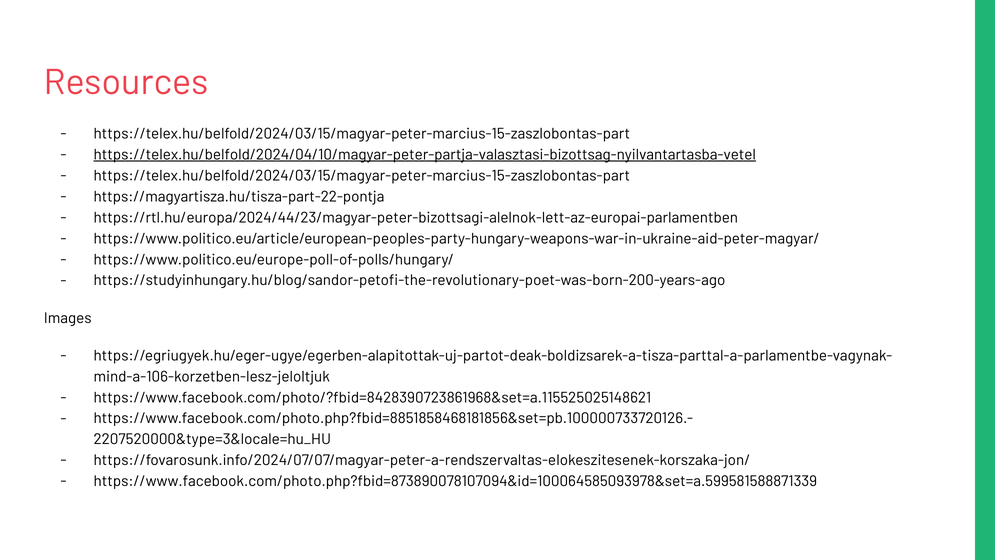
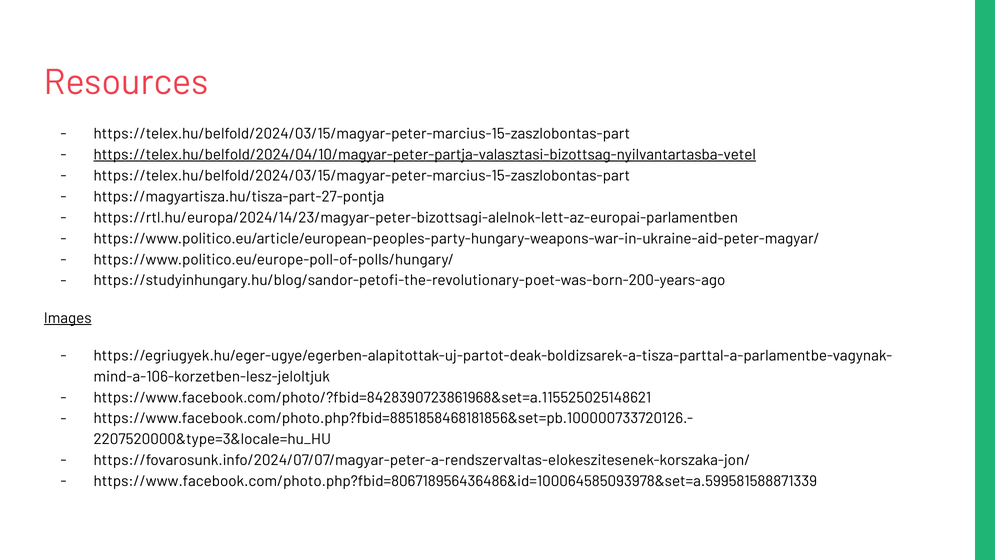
https://magyartisza.hu/tisza-part-22-pontja: https://magyartisza.hu/tisza-part-22-pontja -> https://magyartisza.hu/tisza-part-27-pontja (239, 196)
https://rtl.hu/europa/2024/44/23/magyar-peter-bizottsagi-alelnok-lett-az-europai-parlamentben: https://rtl.hu/europa/2024/44/23/magyar-peter-bizottsagi-alelnok-lett-az-europai-parlamentben -> https://rtl.hu/europa/2024/14/23/magyar-peter-bizottsagi-alelnok-lett-az-europai-parlamentben (416, 217)
Images underline: none -> present (68, 318)
https://www.facebook.com/photo.php?fbid=873890078107094&id=100064585093978&set=a.599581588871339: https://www.facebook.com/photo.php?fbid=873890078107094&id=100064585093978&set=a.599581588871339 -> https://www.facebook.com/photo.php?fbid=806718956436486&id=100064585093978&set=a.599581588871339 (455, 481)
